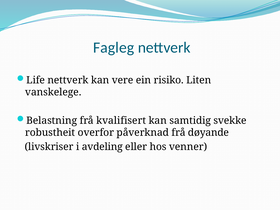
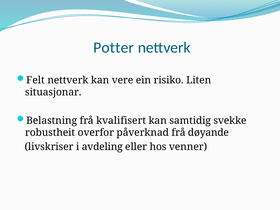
Fagleg: Fagleg -> Potter (114, 48)
Life: Life -> Felt (36, 80)
vanskelege: vanskelege -> situasjonar (53, 92)
